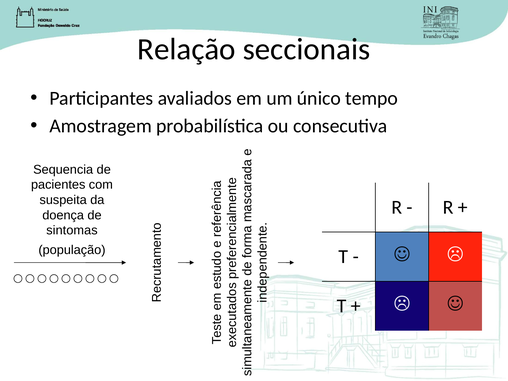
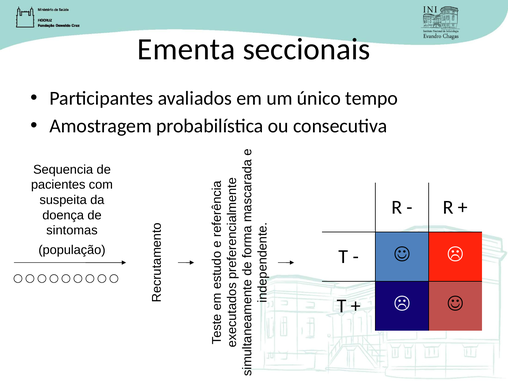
Relação: Relação -> Ementa (186, 49)
